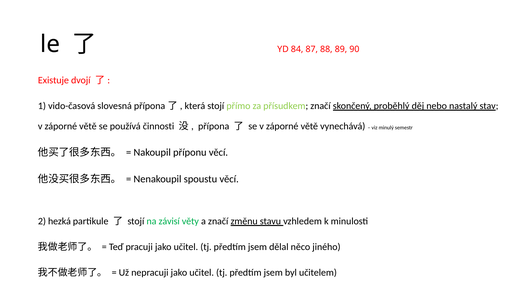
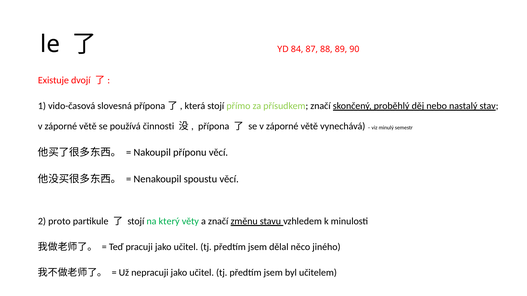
hezká: hezká -> proto (59, 222)
závisí: závisí -> který (169, 222)
